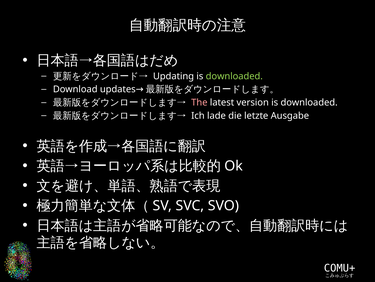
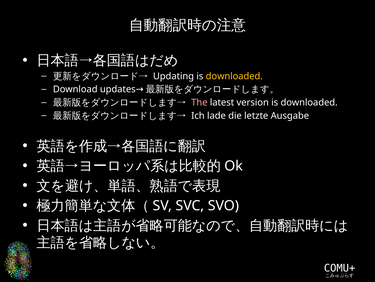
downloaded colour: light green -> yellow (234, 76)
